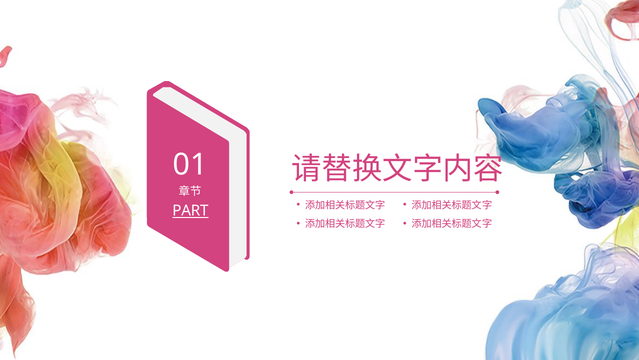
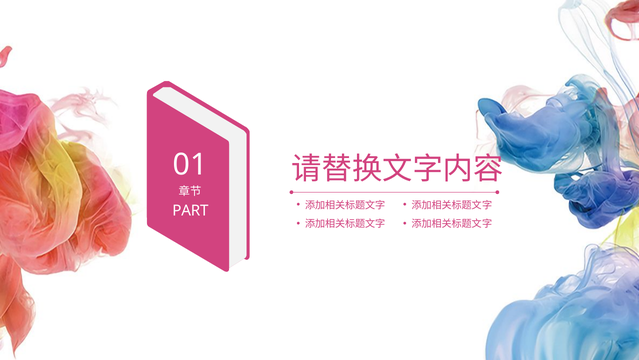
PART underline: present -> none (190, 211)
